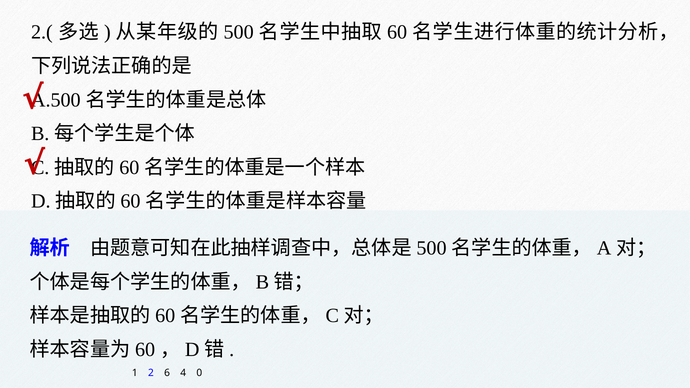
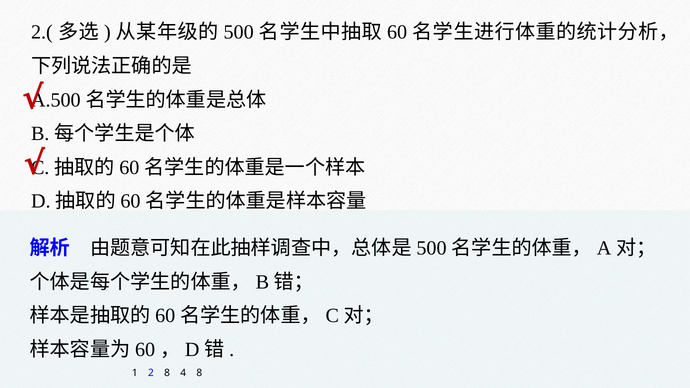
2 6: 6 -> 8 (167, 373)
4 0: 0 -> 8 (199, 373)
